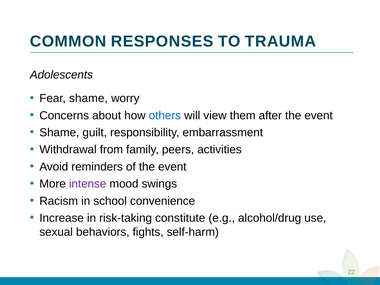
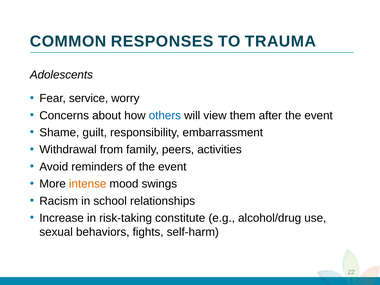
Fear shame: shame -> service (89, 98)
intense colour: purple -> orange (88, 184)
convenience: convenience -> relationships (163, 201)
